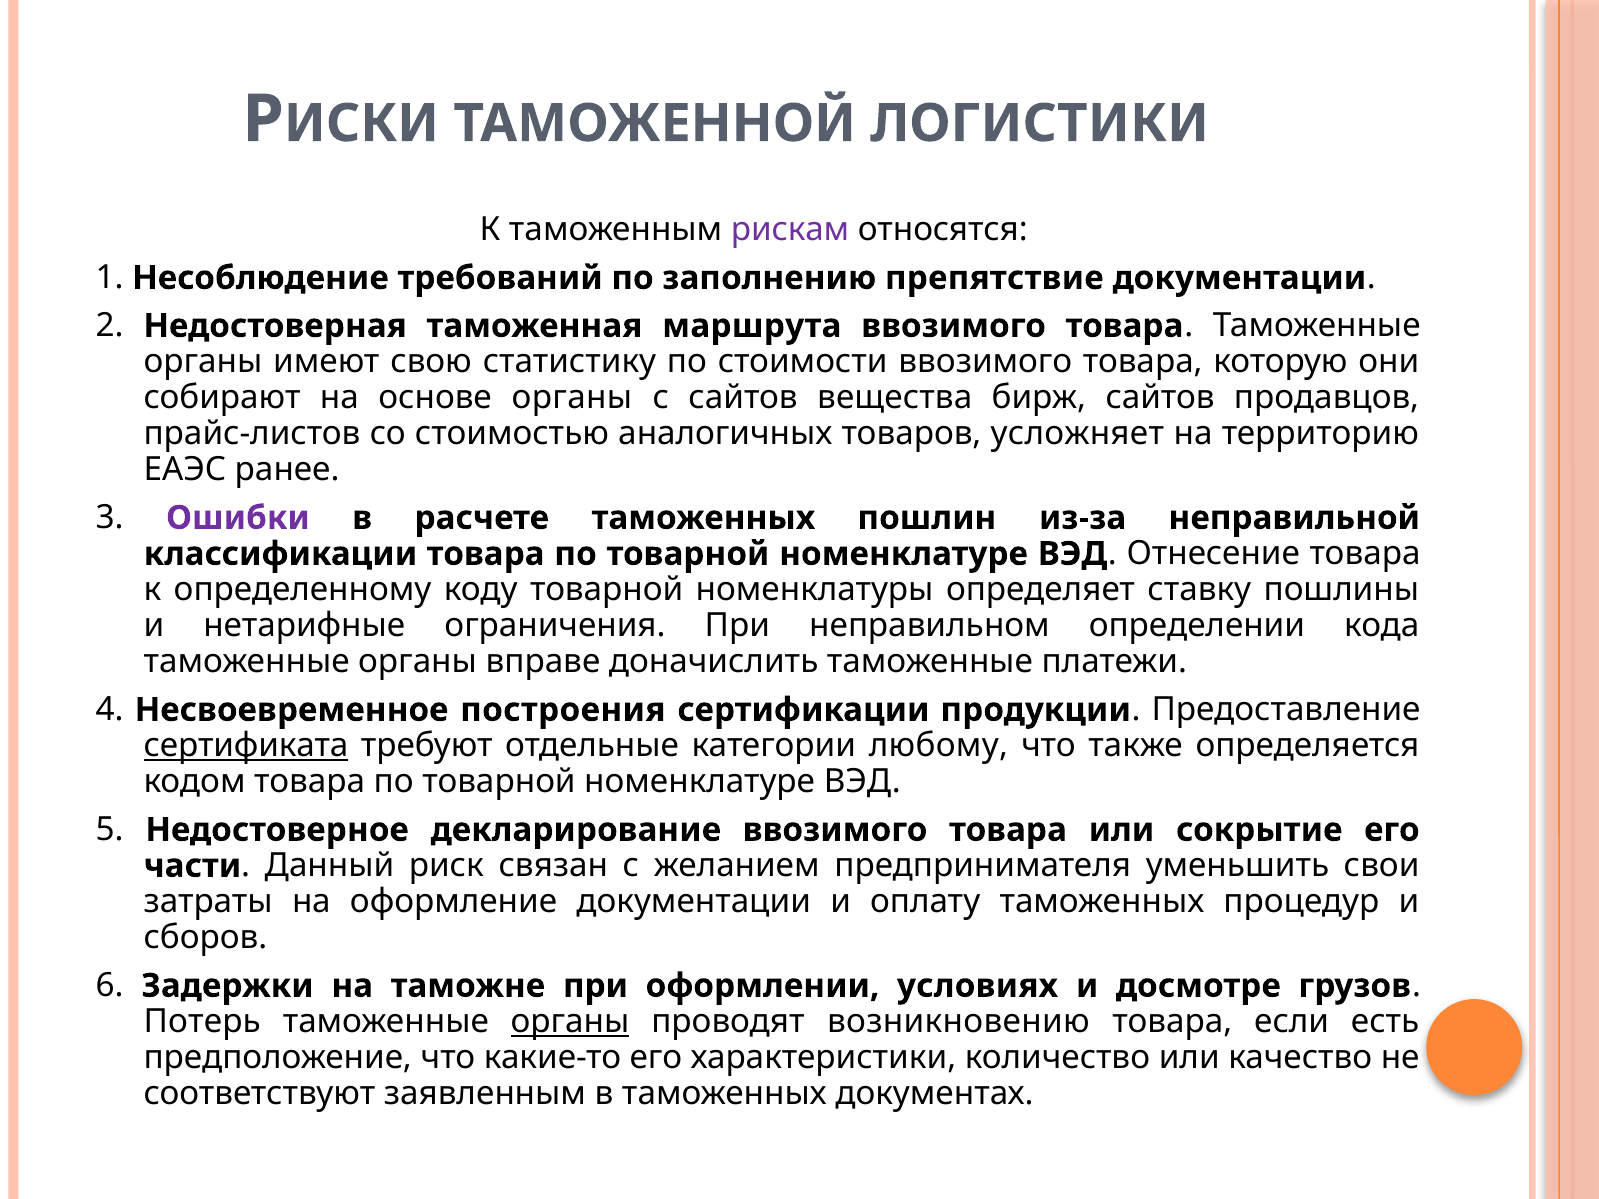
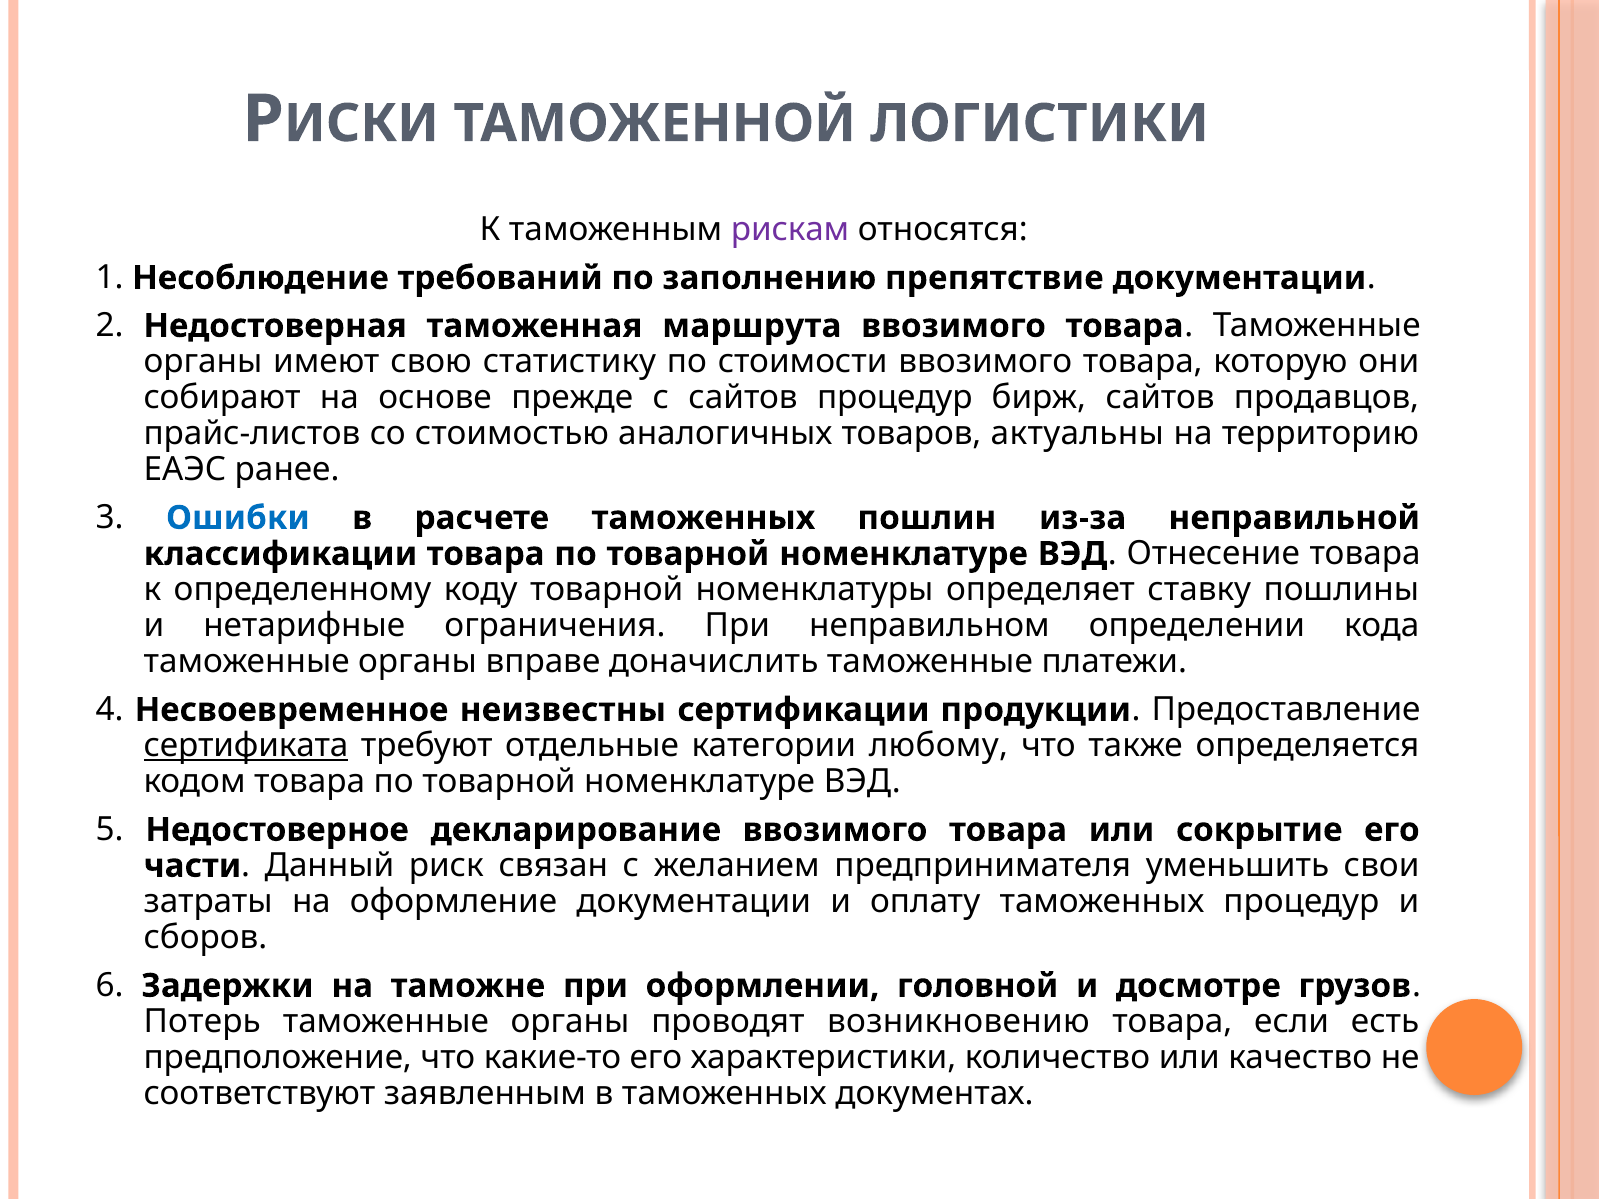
основе органы: органы -> прежде (572, 398)
сайтов вещества: вещества -> процедур (895, 398)
усложняет: усложняет -> актуальны (1077, 434)
Ошибки colour: purple -> blue (238, 518)
построения: построения -> неизвестны (563, 710)
условиях: условиях -> головной (978, 986)
органы underline: present -> none (570, 1022)
